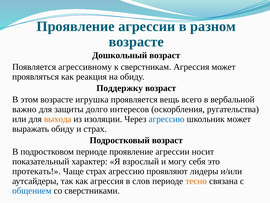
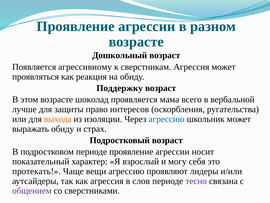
игрушка: игрушка -> шоколад (92, 99)
вещь: вещь -> мама (170, 99)
важно: важно -> лучше (24, 109)
долго: долго -> право (97, 109)
Чаще страх: страх -> вещи (96, 171)
тесно colour: orange -> purple (196, 181)
общением colour: blue -> purple (32, 190)
